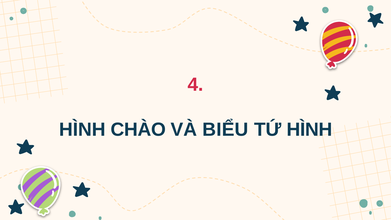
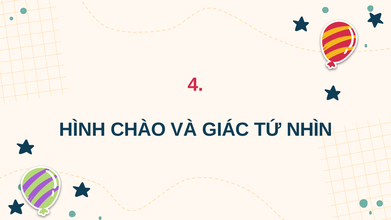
BIỂU: BIỂU -> GIÁC (226, 130)
TỨ HÌNH: HÌNH -> NHÌN (310, 130)
